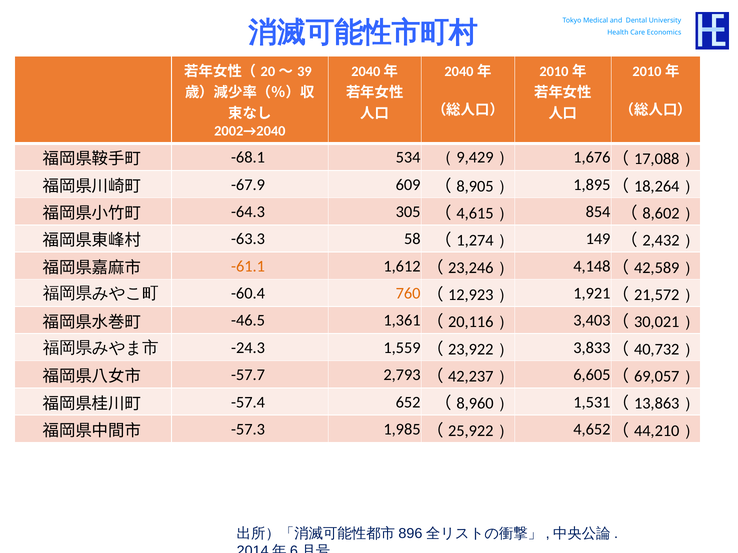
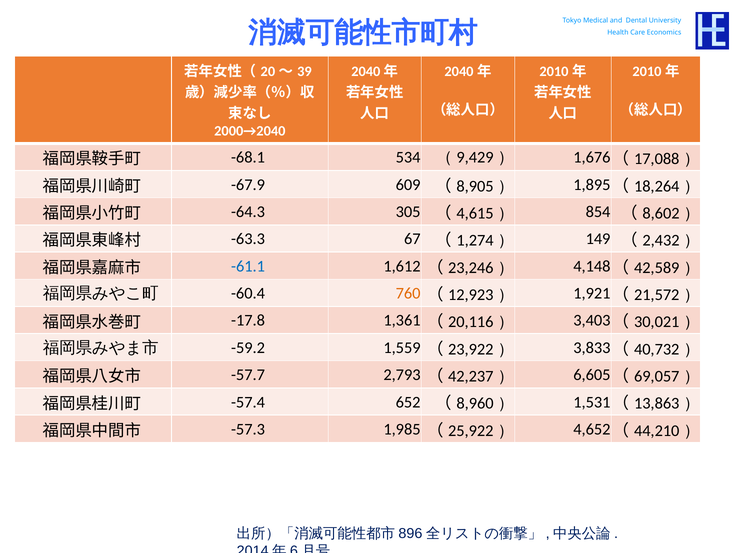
2002→2040: 2002→2040 -> 2000→2040 (250, 131)
58: 58 -> 67 (412, 239)
-61.1 colour: orange -> blue (248, 266)
-46.5: -46.5 -> -17.8 (248, 321)
-24.3: -24.3 -> -59.2 (248, 348)
